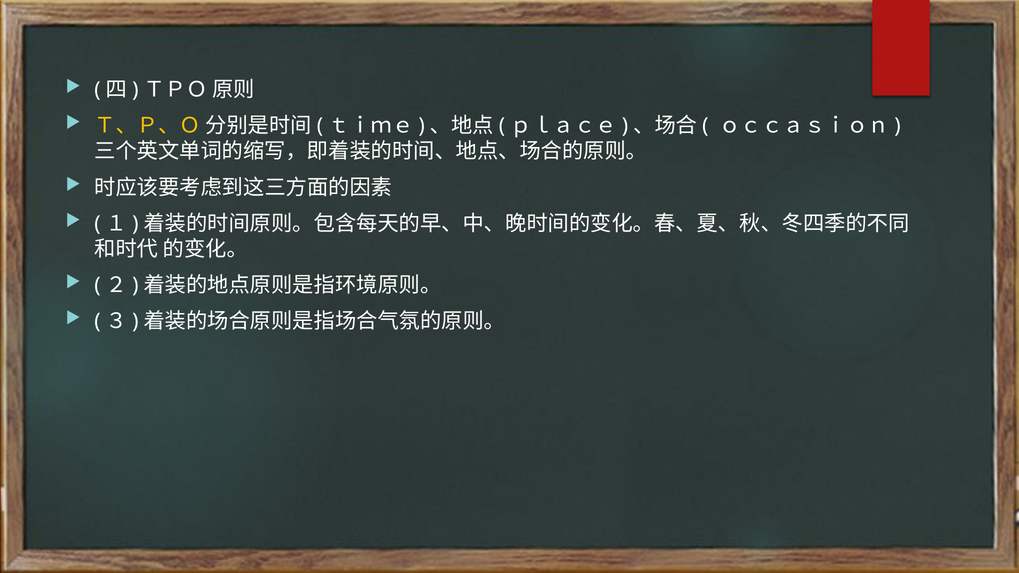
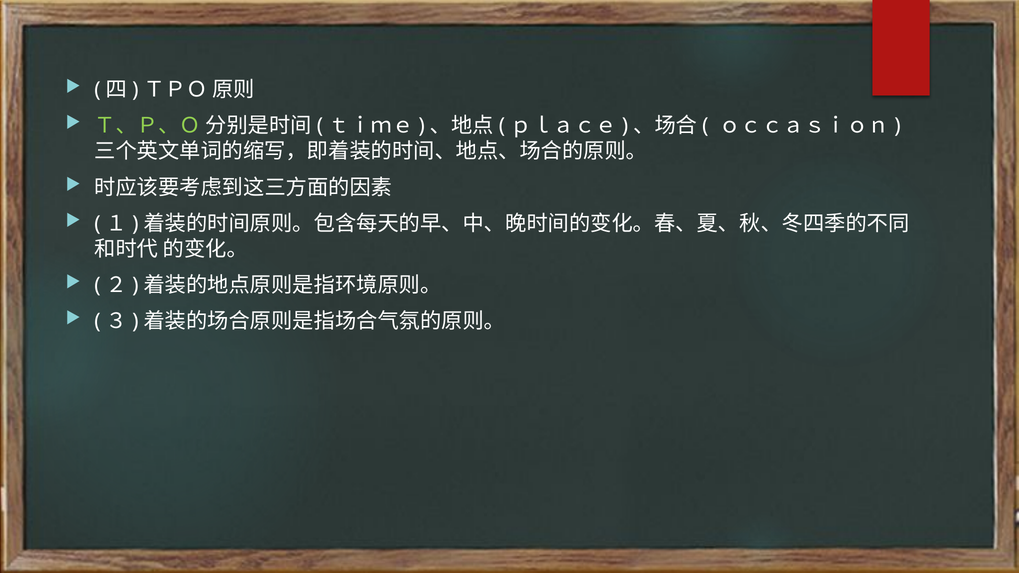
Ｔ、Ｐ、Ｏ colour: yellow -> light green (147, 126)
